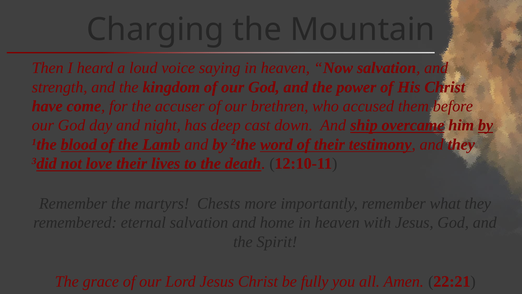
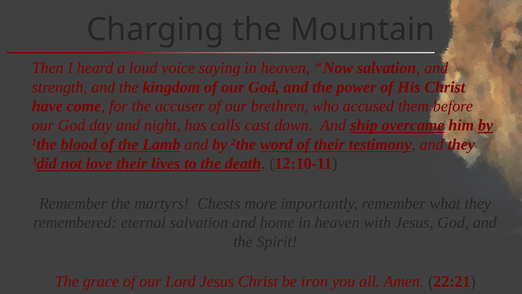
deep: deep -> calls (226, 125)
fully: fully -> iron (314, 281)
